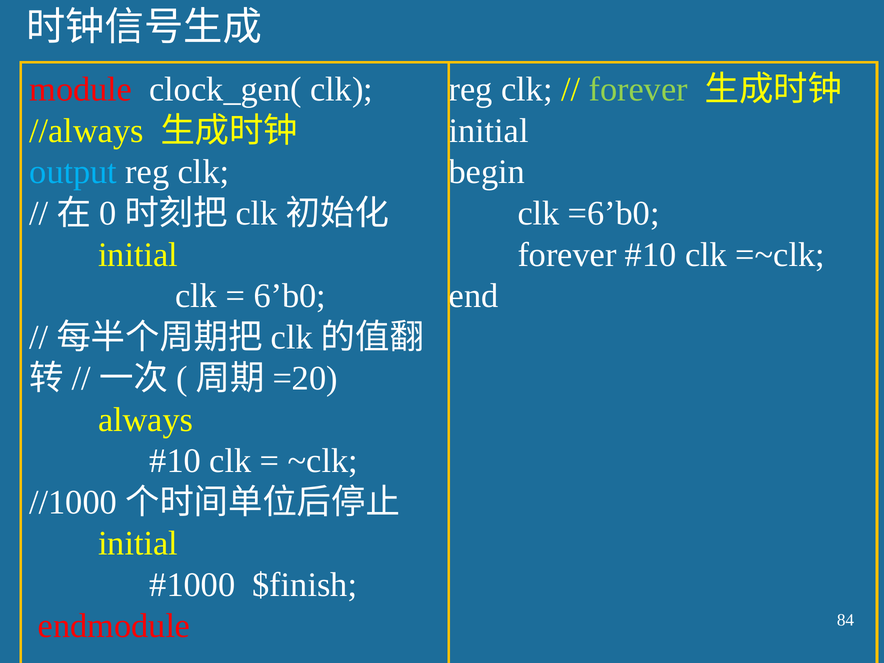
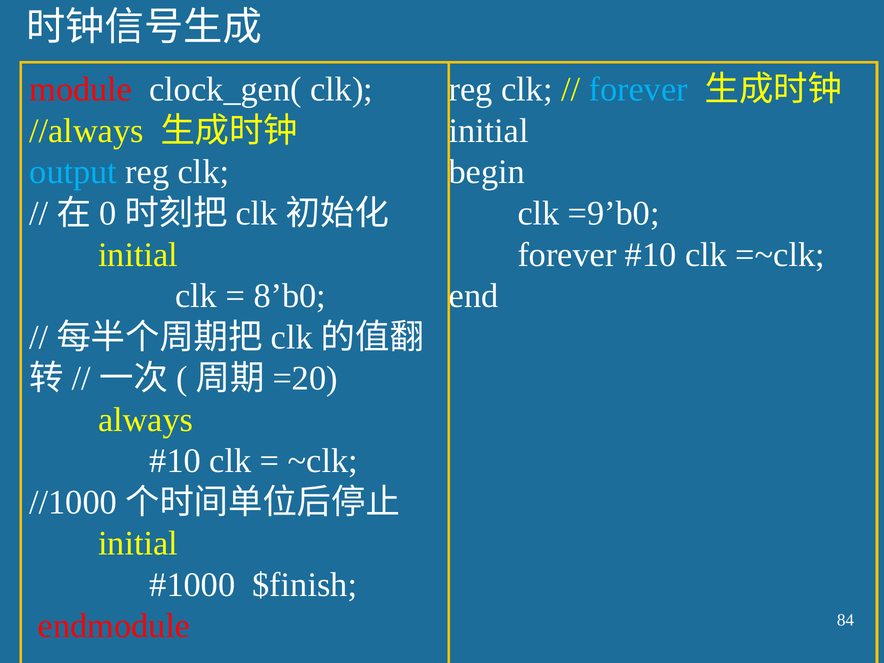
forever colour: light green -> light blue (638, 90)
=6’b0: =6’b0 -> =9’b0 (614, 213)
6’b0: 6’b0 -> 8’b0 (290, 296)
